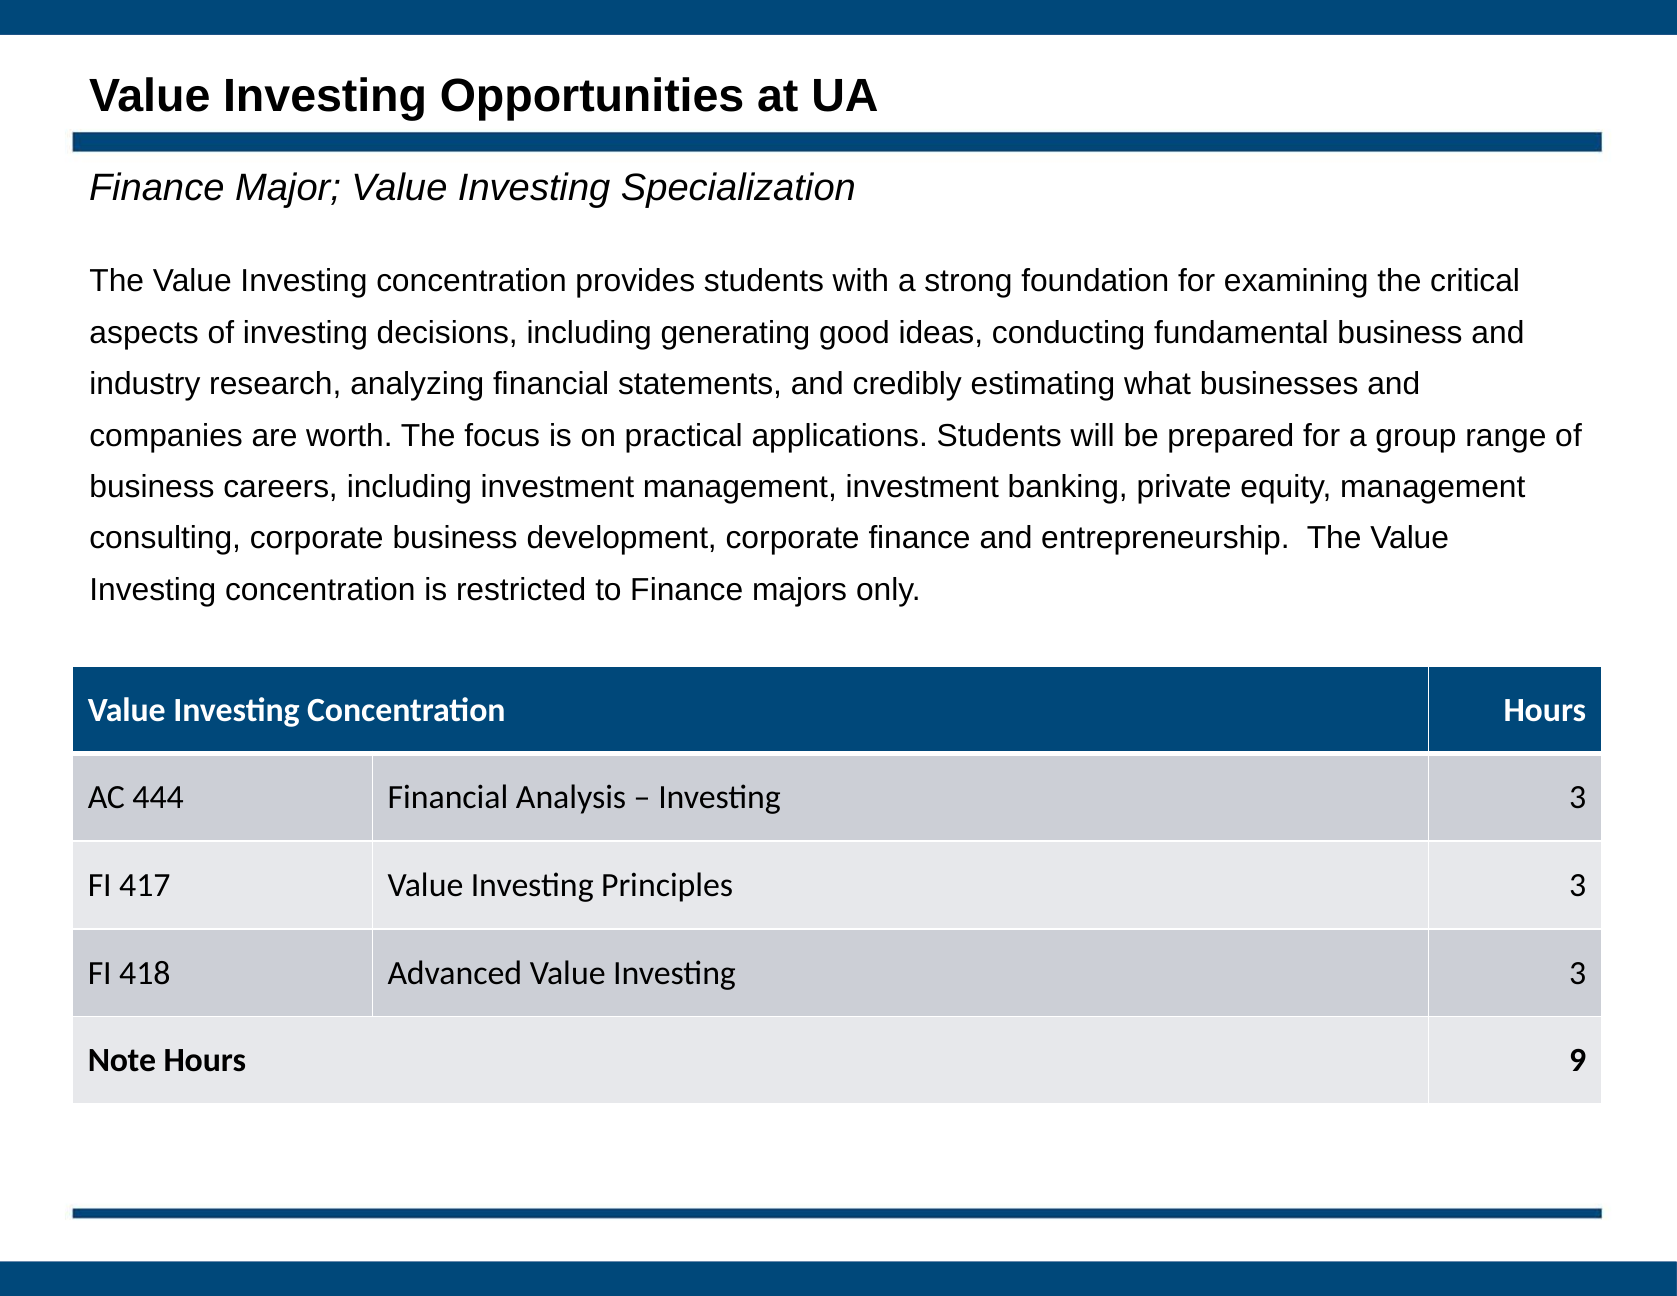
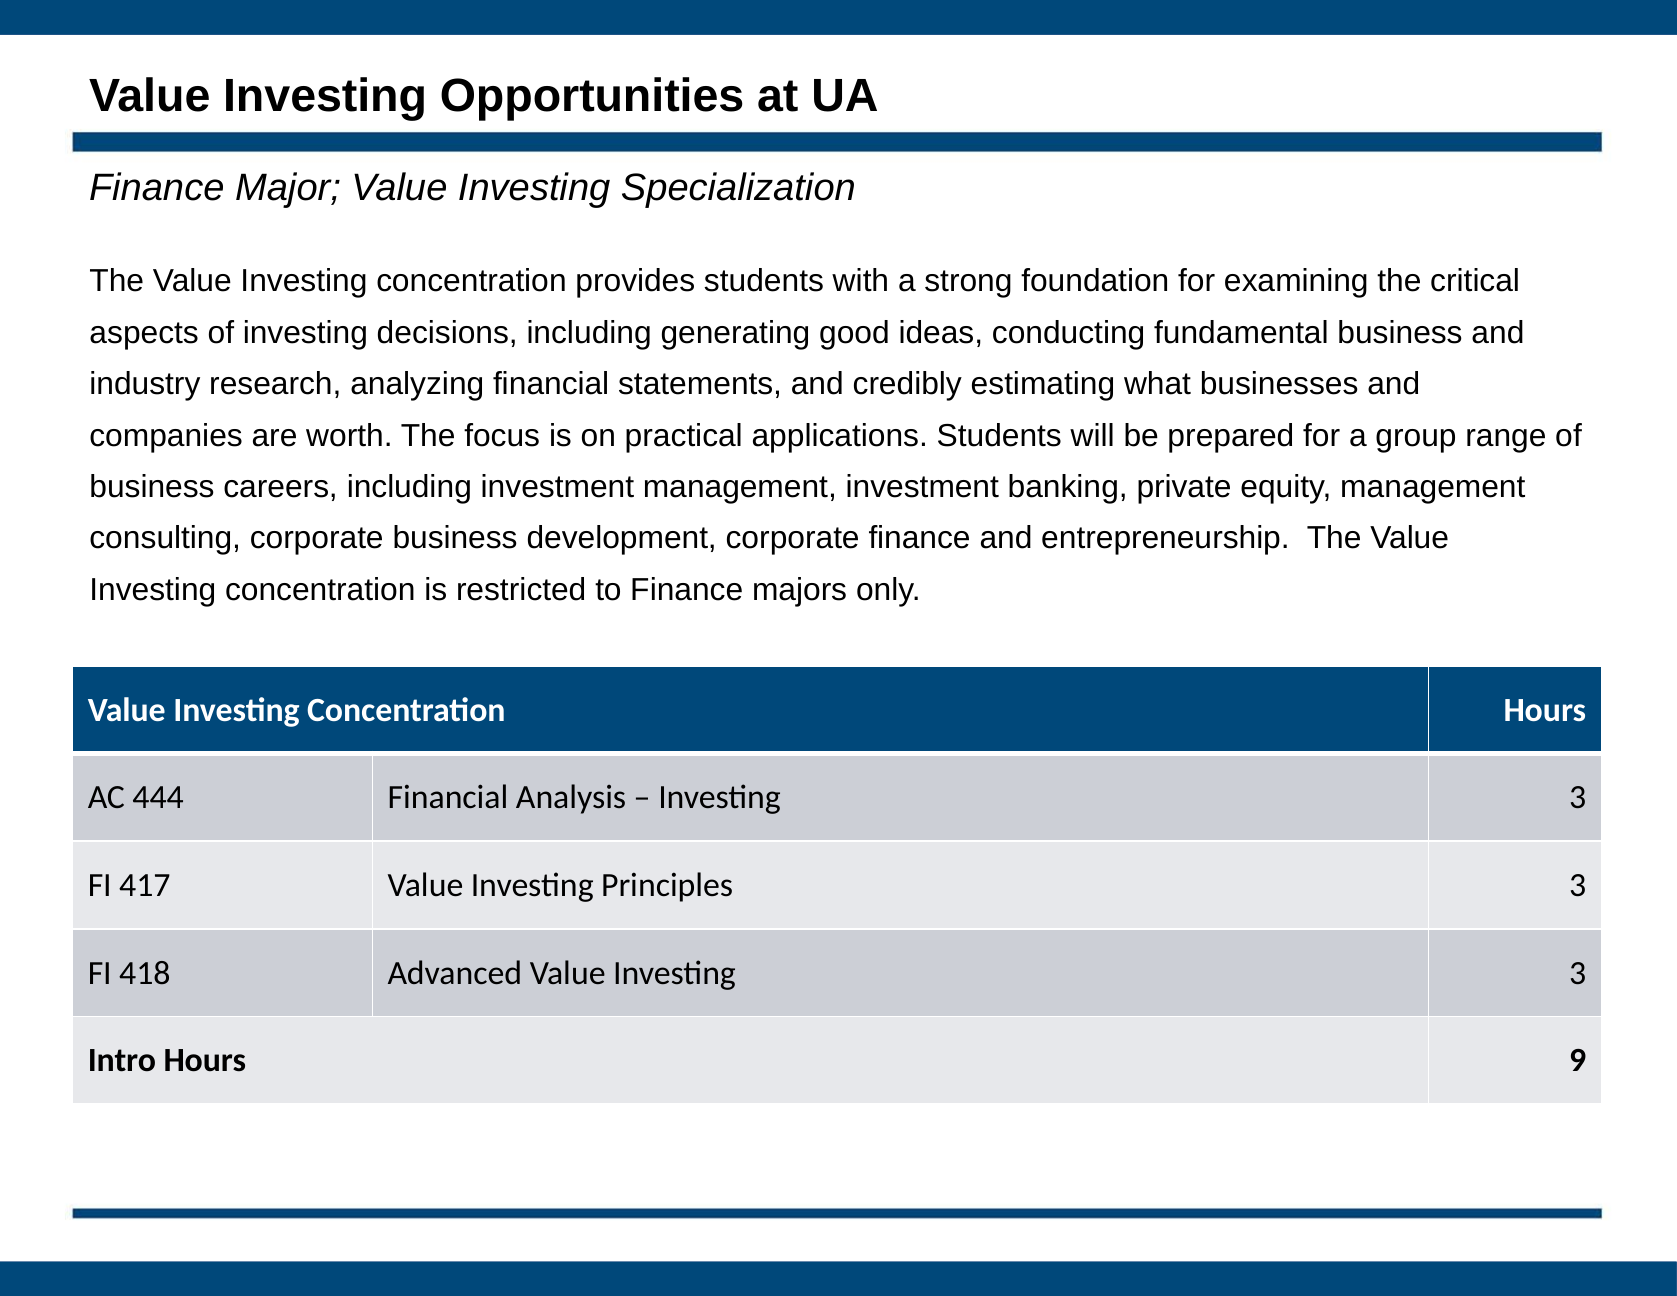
Note: Note -> Intro (122, 1061)
